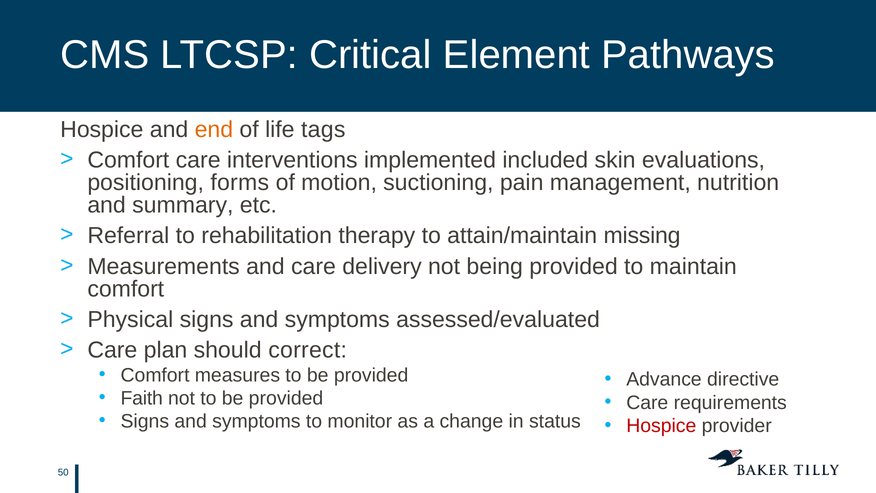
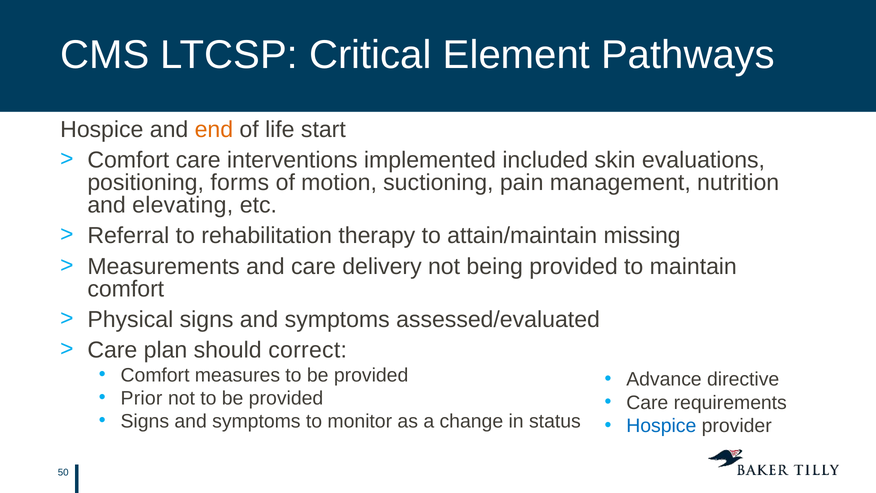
tags: tags -> start (323, 129)
summary: summary -> elevating (183, 205)
Faith: Faith -> Prior (142, 398)
Hospice colour: red -> blue (661, 426)
